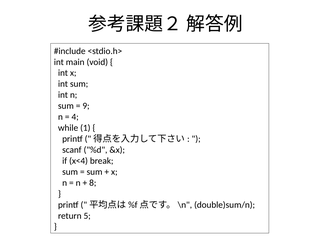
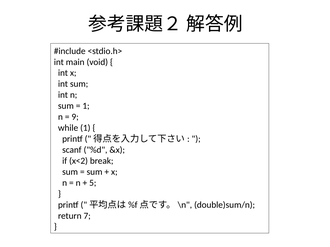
9: 9 -> 1 (86, 106)
4: 4 -> 9 (75, 117)
x<4: x<4 -> x<2 (79, 161)
8: 8 -> 5 (93, 183)
5: 5 -> 7 (87, 216)
